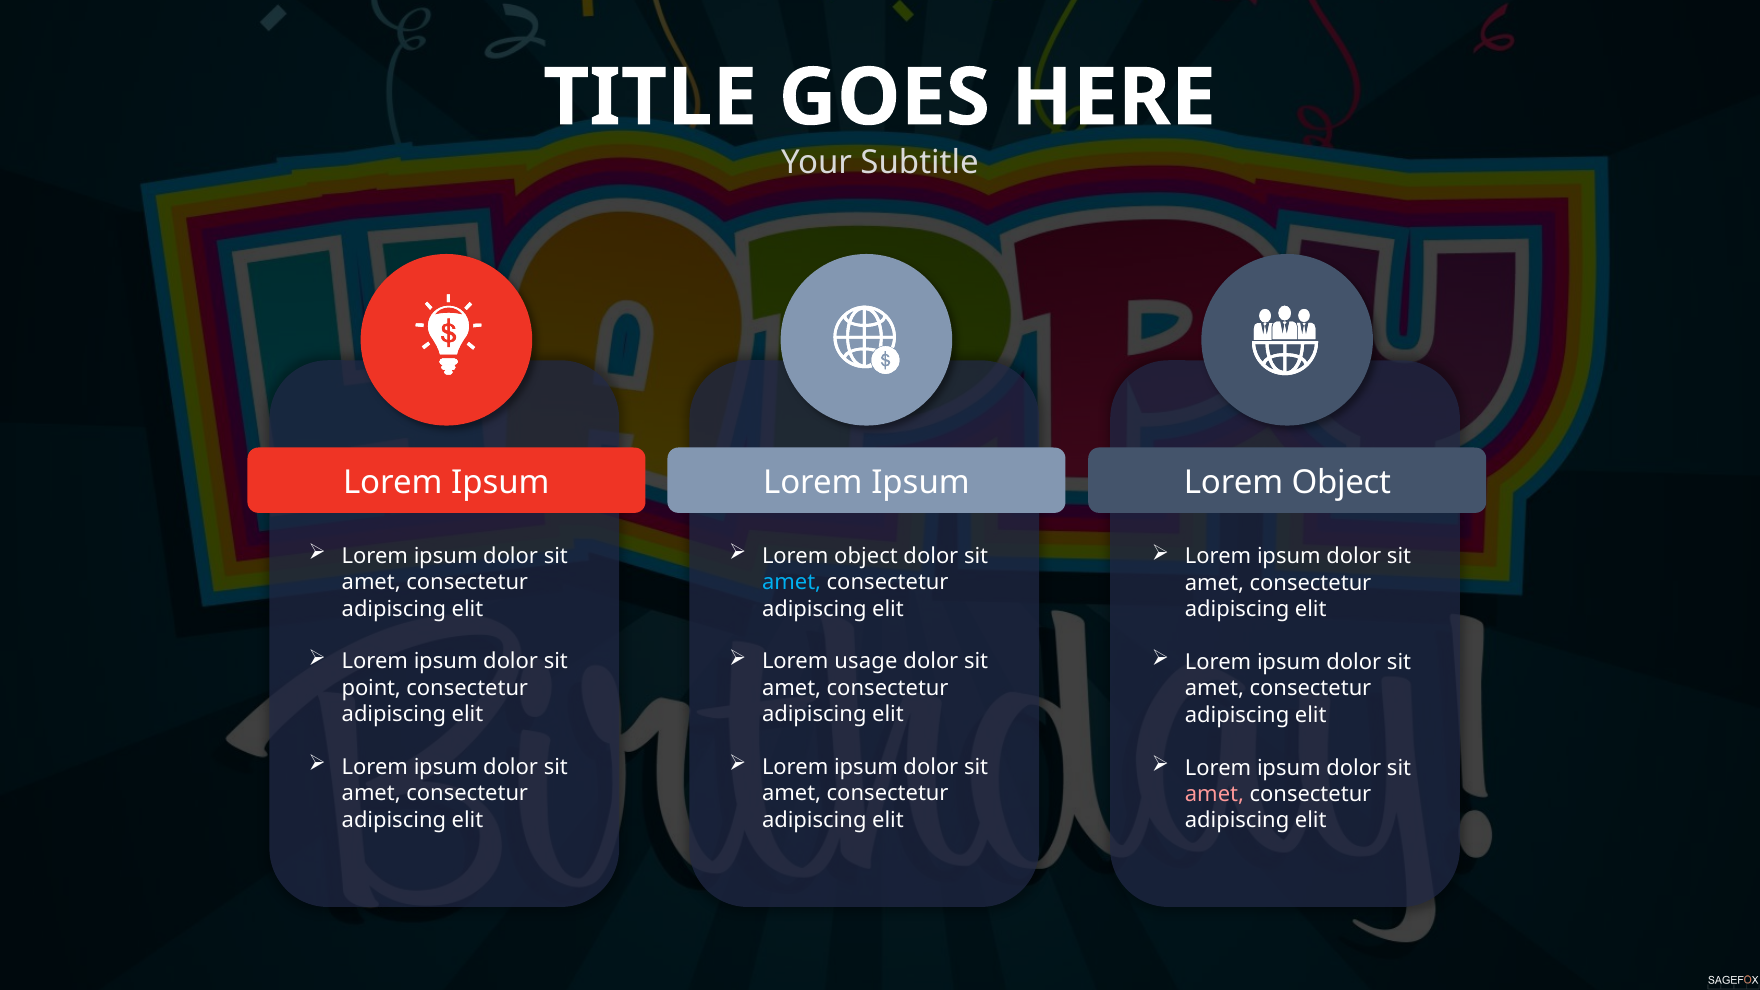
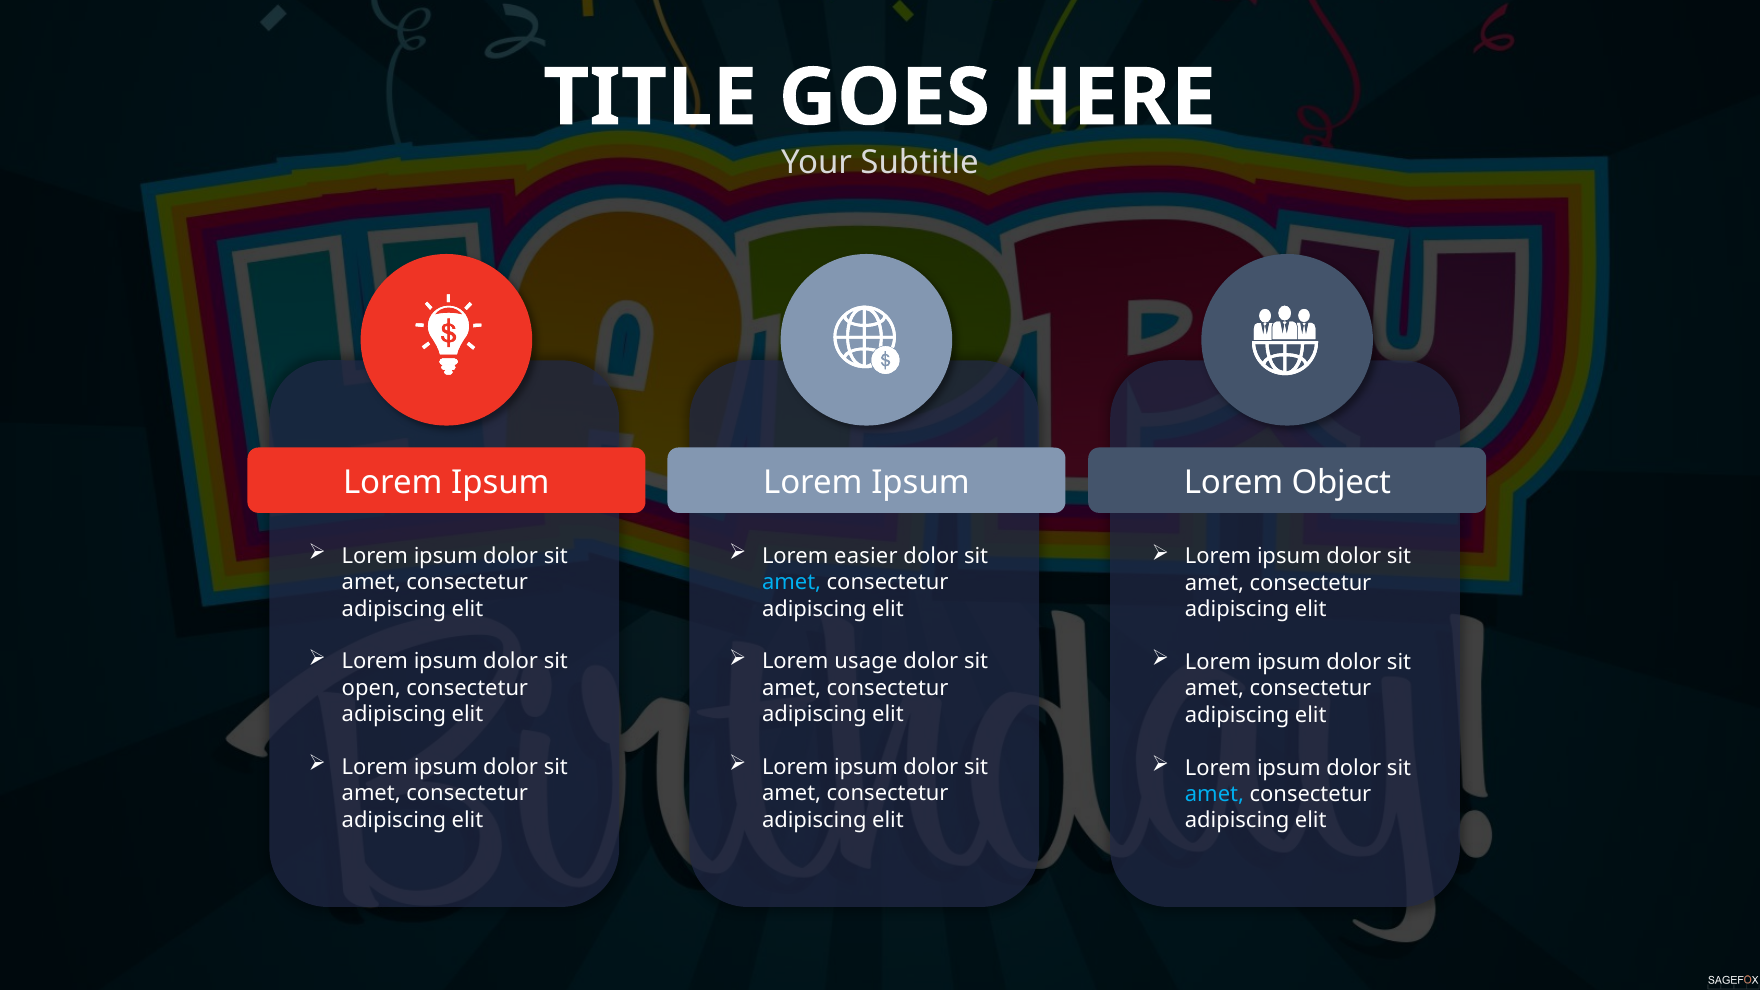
object: object -> easier (866, 556)
point: point -> open (371, 688)
amet colour: pink -> light blue (1214, 794)
